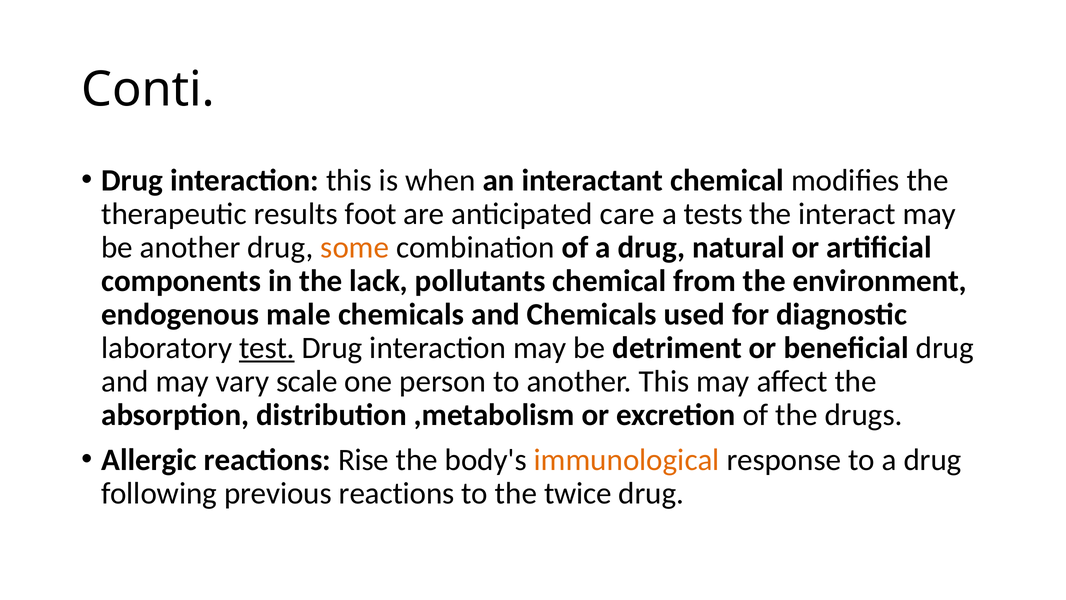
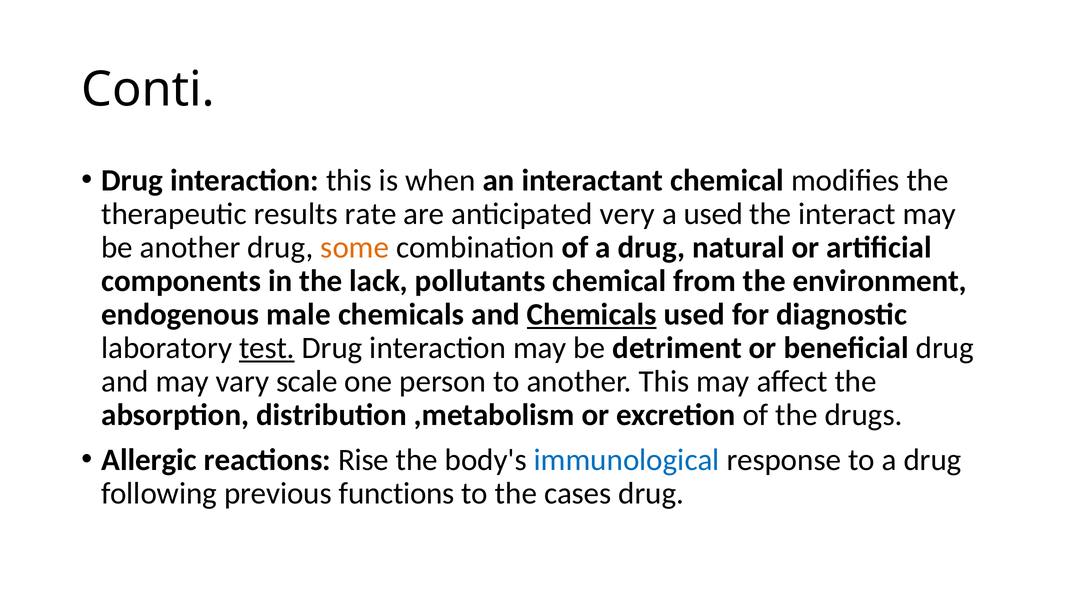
foot: foot -> rate (371, 214)
care: care -> very (627, 214)
a tests: tests -> used (713, 214)
Chemicals underline: none -> present (592, 314)
immunological colour: orange -> blue (627, 459)
previous reactions: reactions -> functions (397, 493)
twice: twice -> cases (578, 493)
